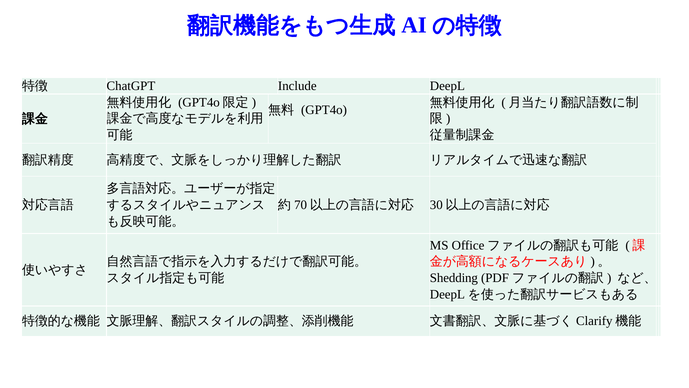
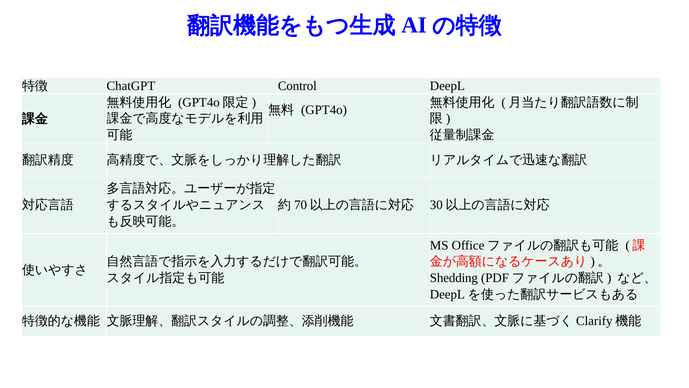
Include: Include -> Control (297, 86)
